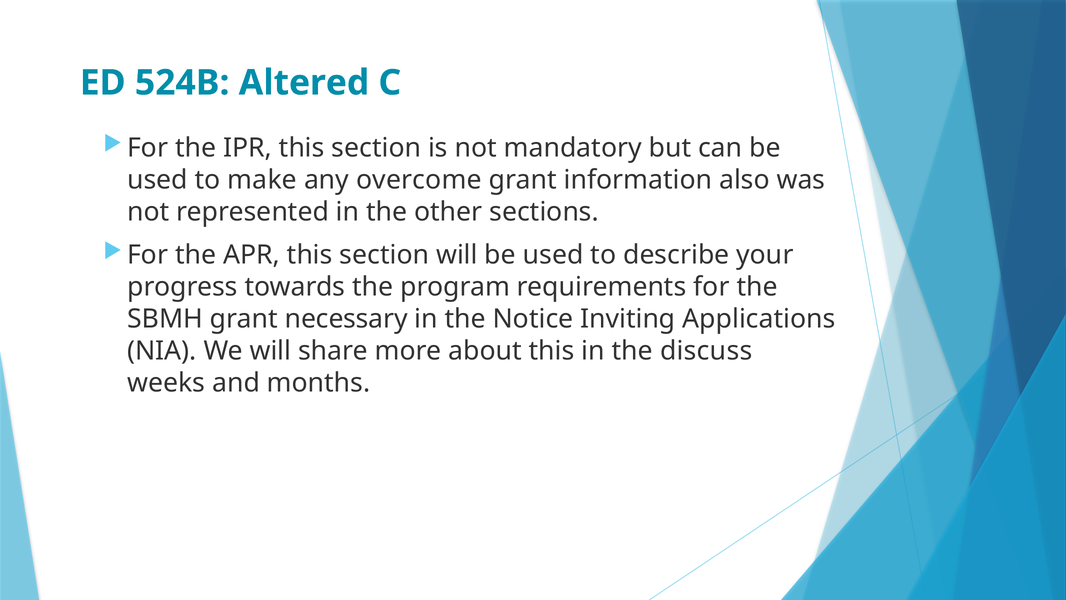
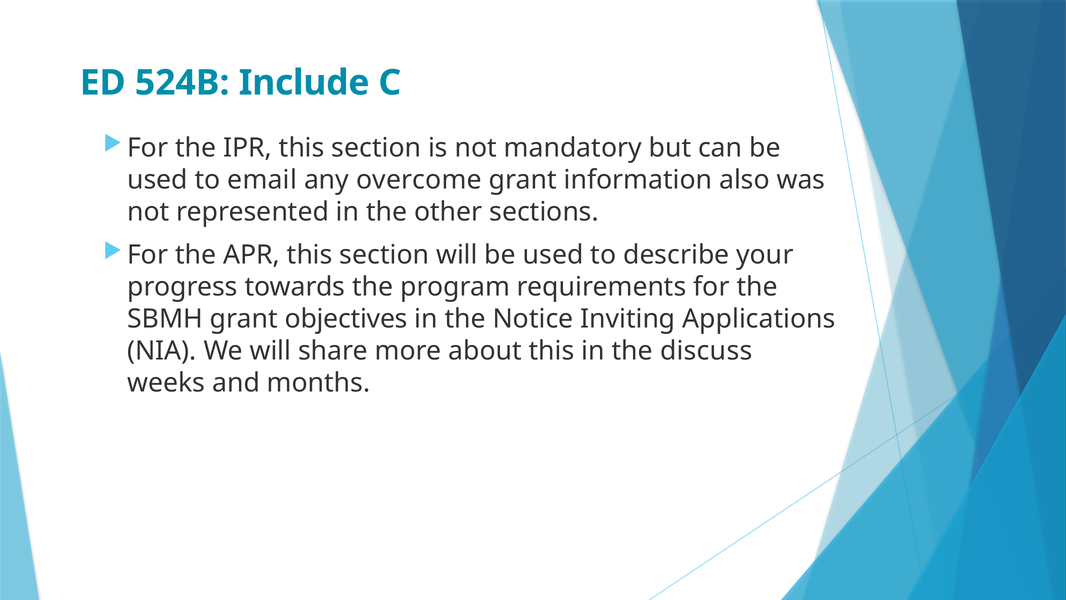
Altered: Altered -> Include (304, 83)
make: make -> email (262, 180)
necessary: necessary -> objectives (346, 319)
